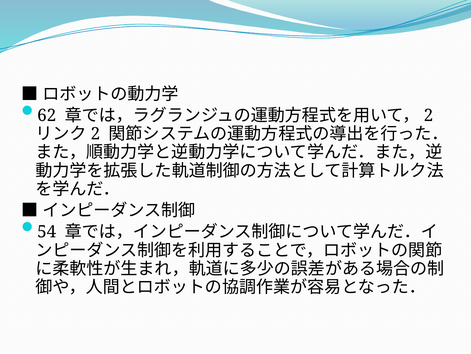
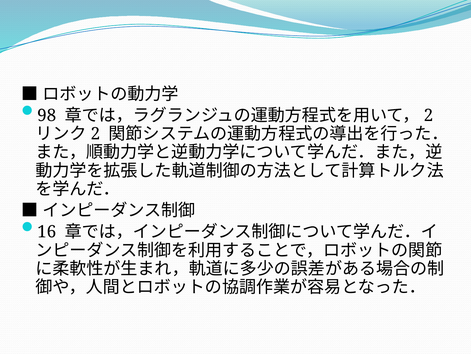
62: 62 -> 98 (47, 115)
54: 54 -> 16 (47, 232)
